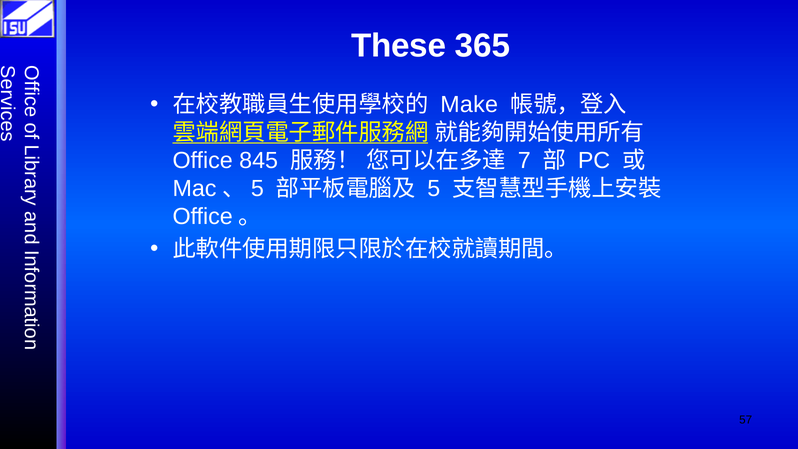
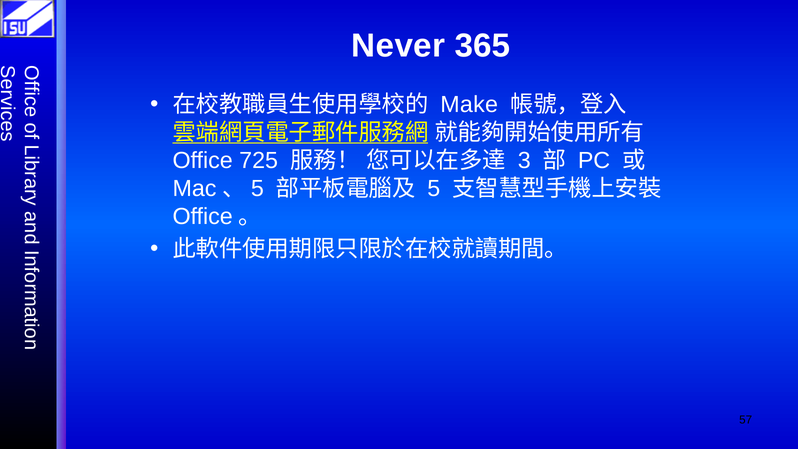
These: These -> Never (398, 46)
845: 845 -> 725 (259, 161)
7: 7 -> 3 (524, 161)
